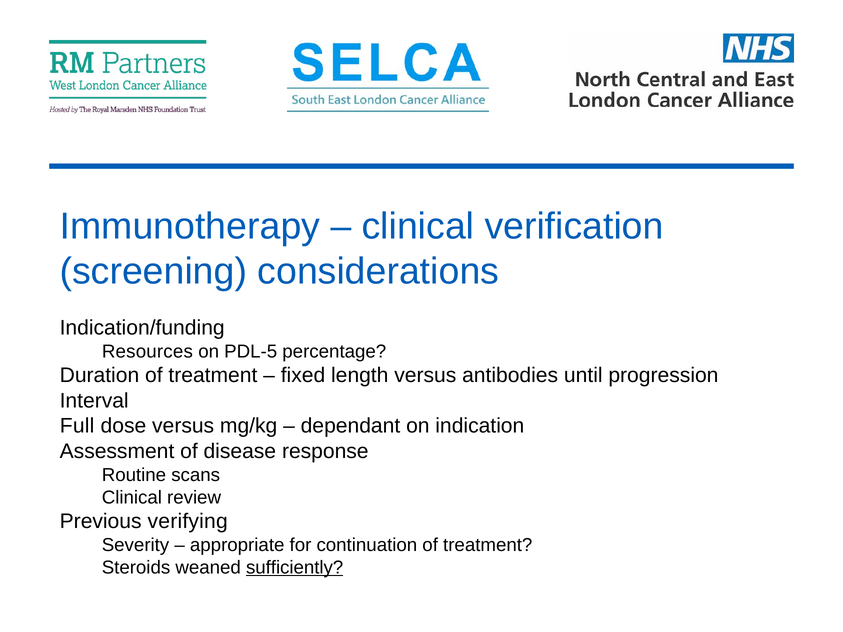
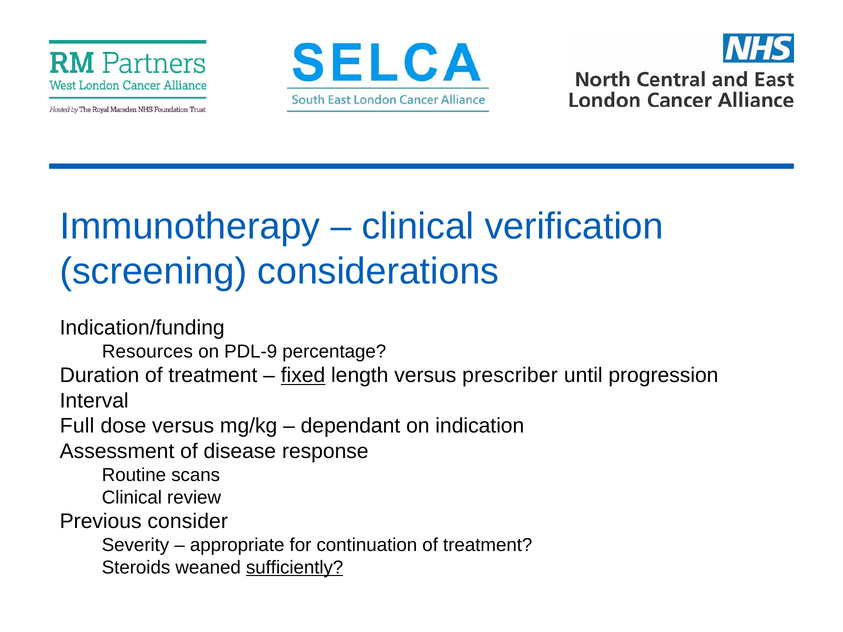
PDL-5: PDL-5 -> PDL-9 (251, 351)
fixed underline: none -> present (303, 376)
antibodies: antibodies -> prescriber (510, 376)
verifying: verifying -> consider (188, 522)
